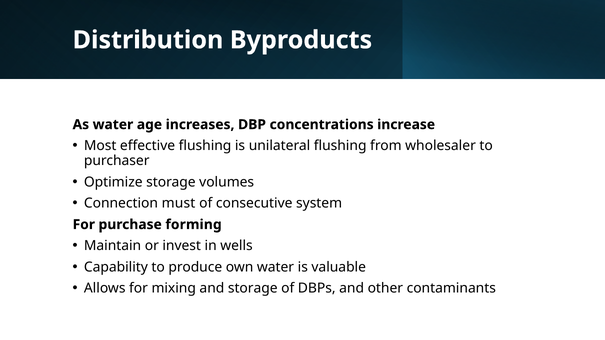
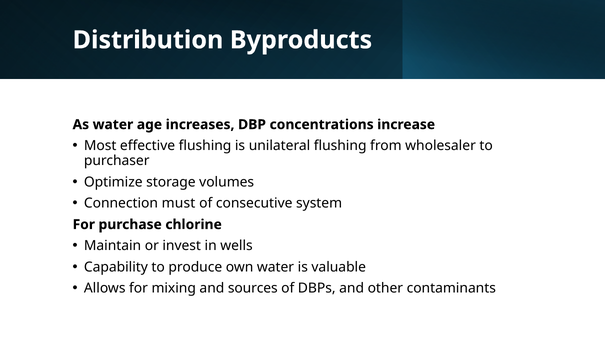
forming: forming -> chlorine (194, 225)
and storage: storage -> sources (253, 289)
